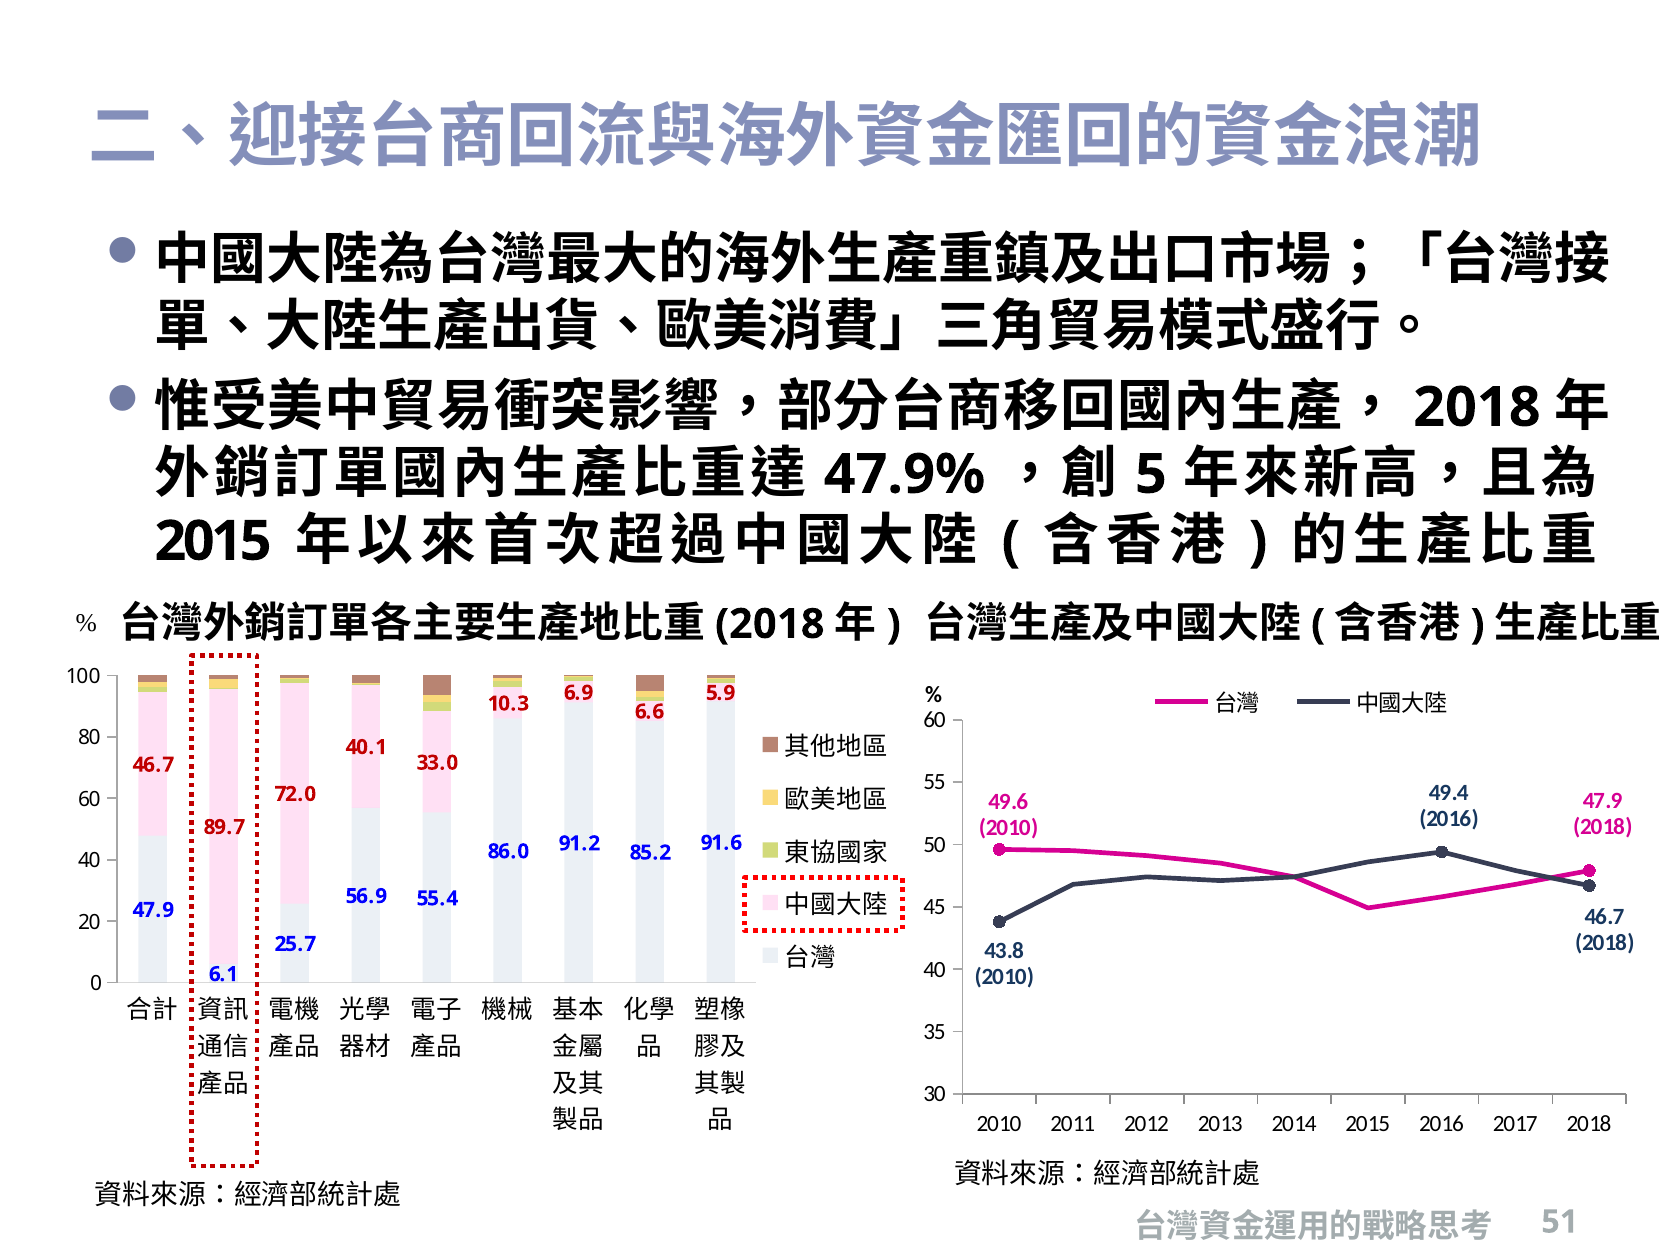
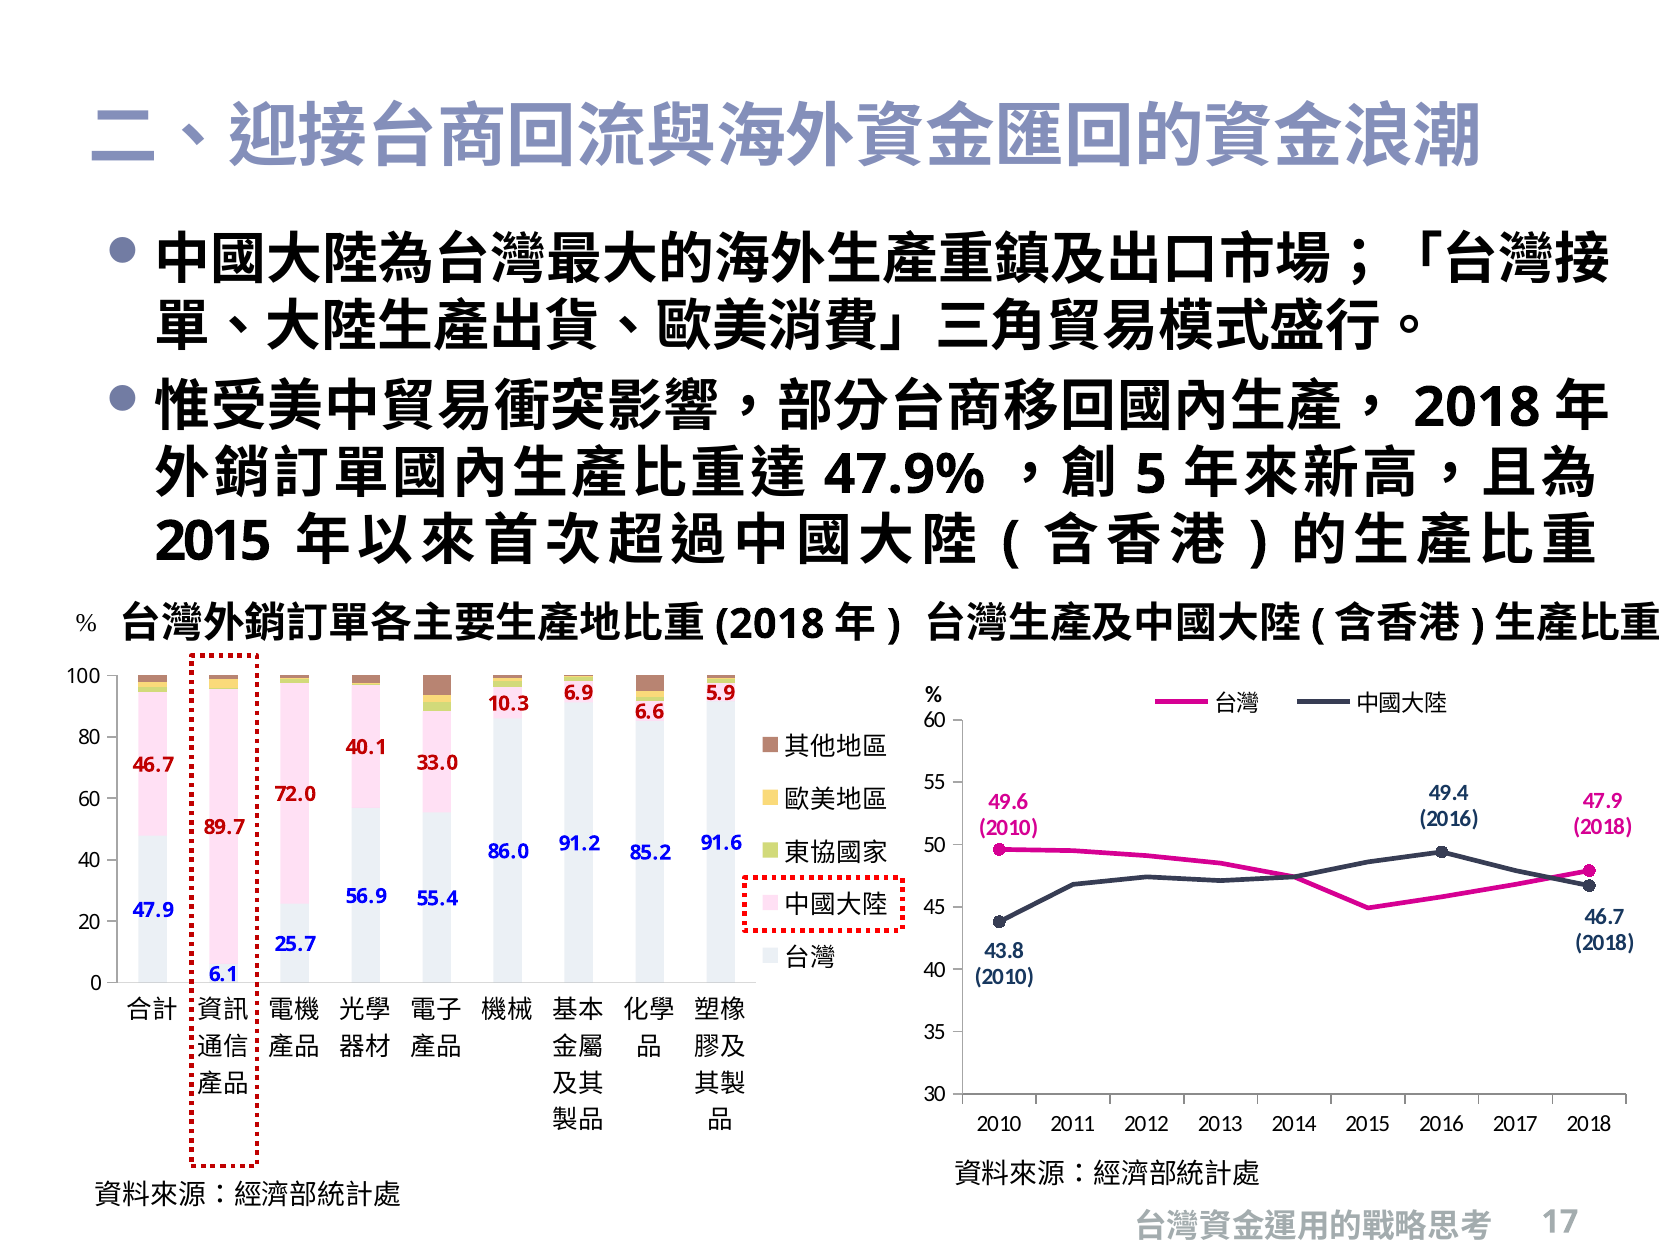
51: 51 -> 17 (1560, 1222)
